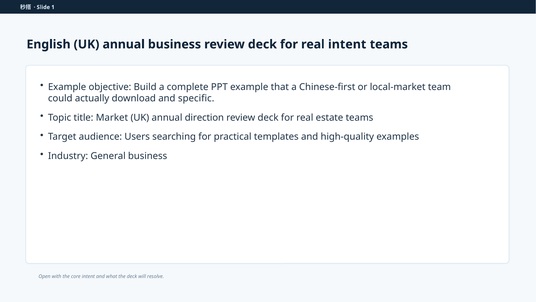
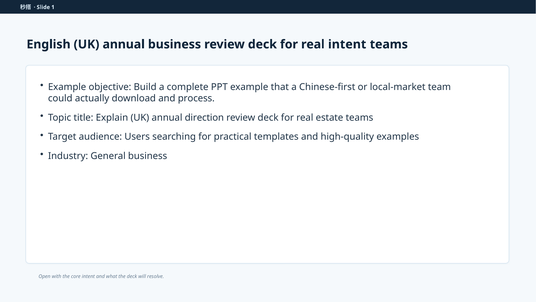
specific: specific -> process (196, 98)
Market: Market -> Explain (112, 117)
